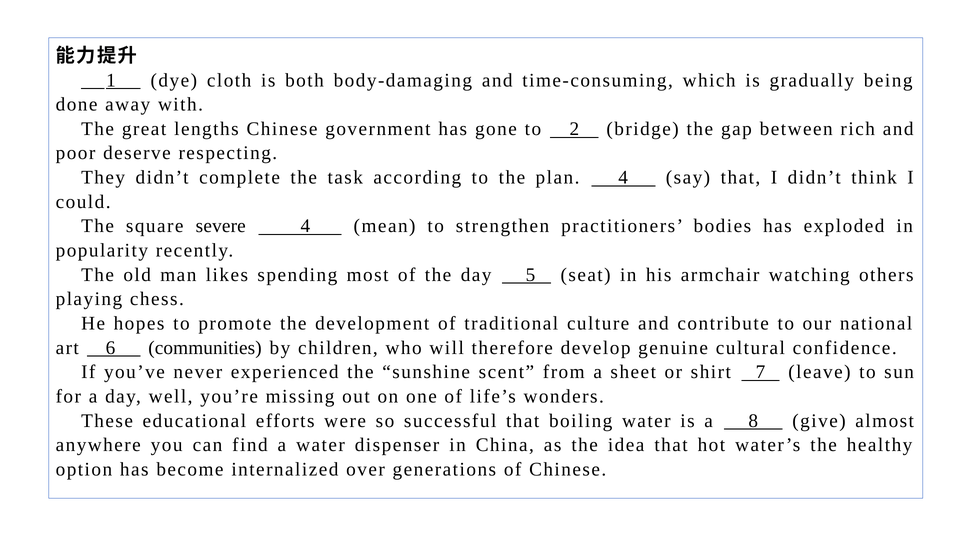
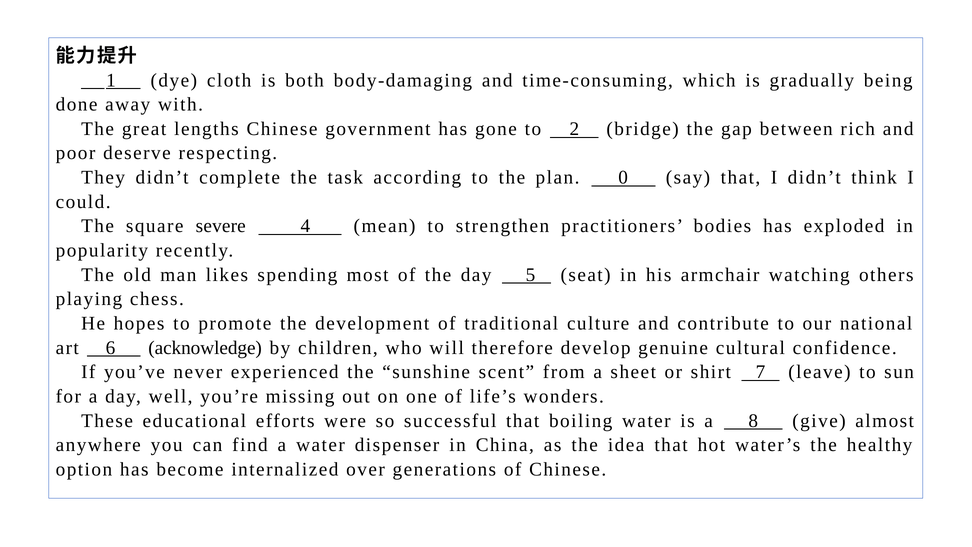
plan 4: 4 -> 0 (623, 177)
communities: communities -> acknowledge (205, 348)
